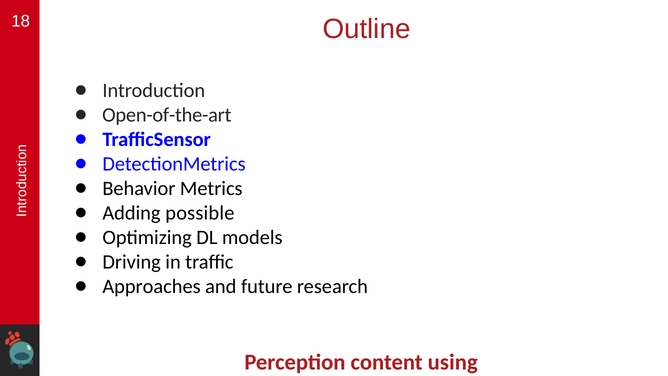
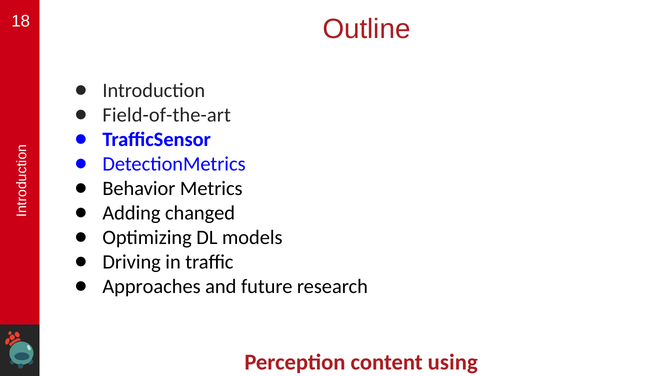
Open-of-the-art: Open-of-the-art -> Field-of-the-art (167, 115)
possible: possible -> changed (200, 213)
